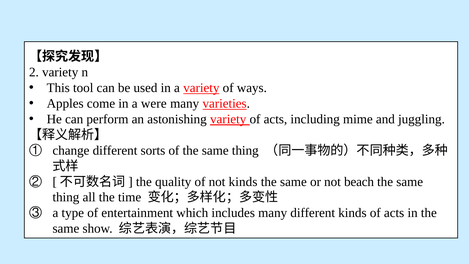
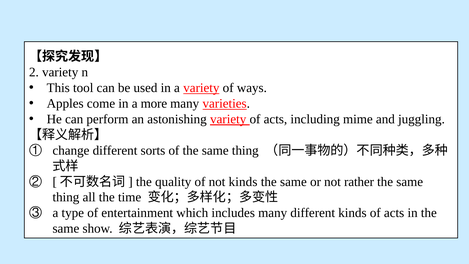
were: were -> more (154, 103)
beach: beach -> rather (359, 182)
